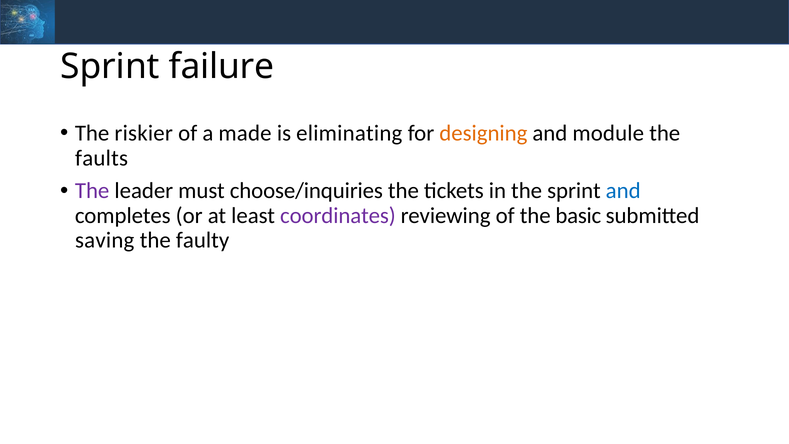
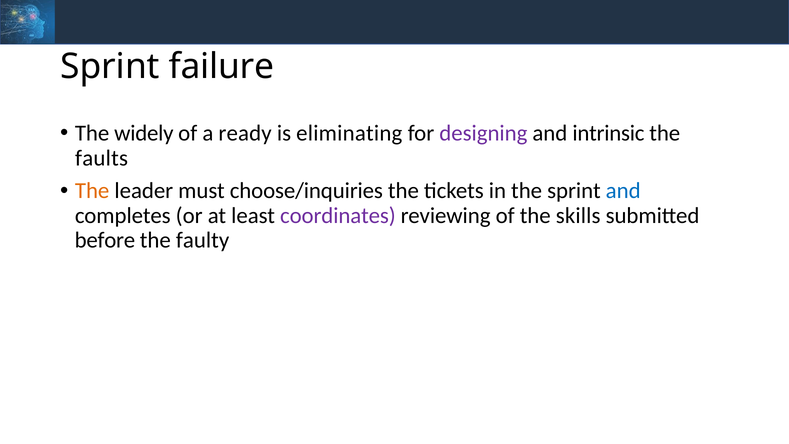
riskier: riskier -> widely (144, 133)
made: made -> ready (245, 133)
designing colour: orange -> purple (483, 133)
module: module -> intrinsic (608, 133)
The colour: purple -> orange (92, 191)
basic: basic -> skills (578, 215)
saving: saving -> before (105, 240)
